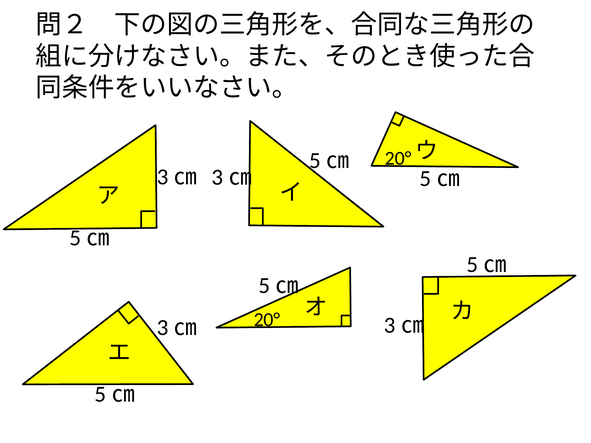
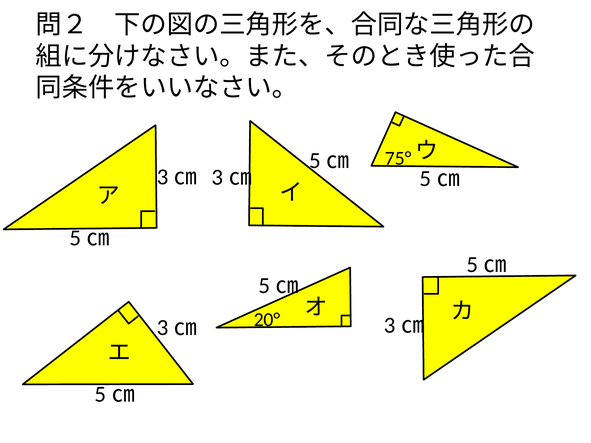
20°: 20° -> 75° (398, 159)
